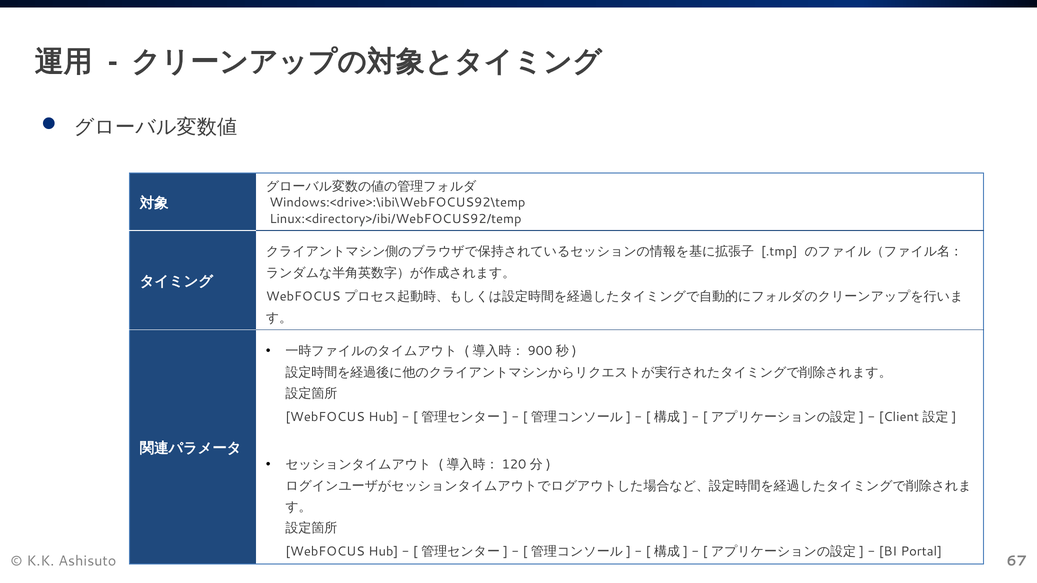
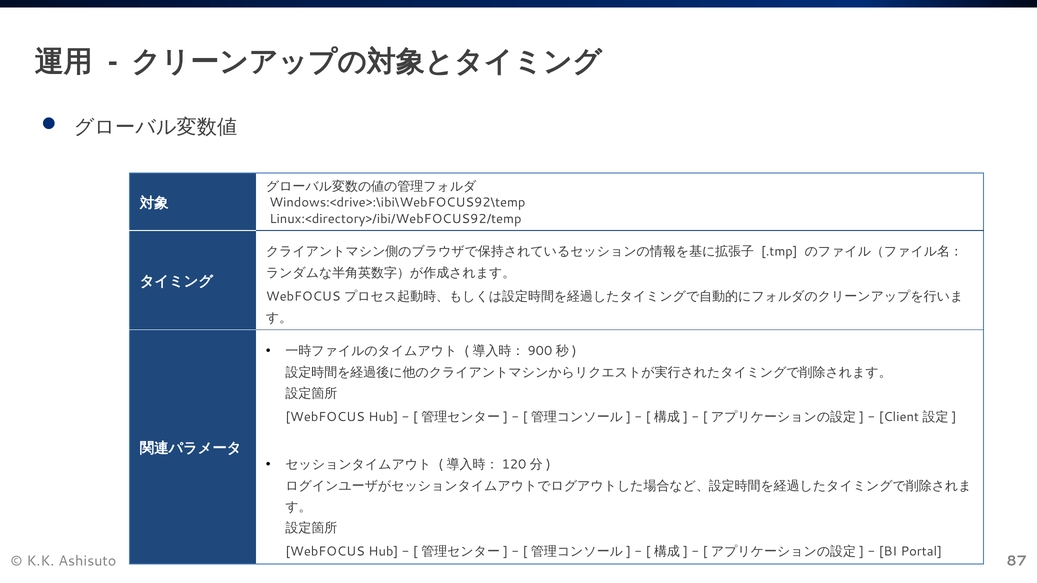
67: 67 -> 87 (1017, 561)
